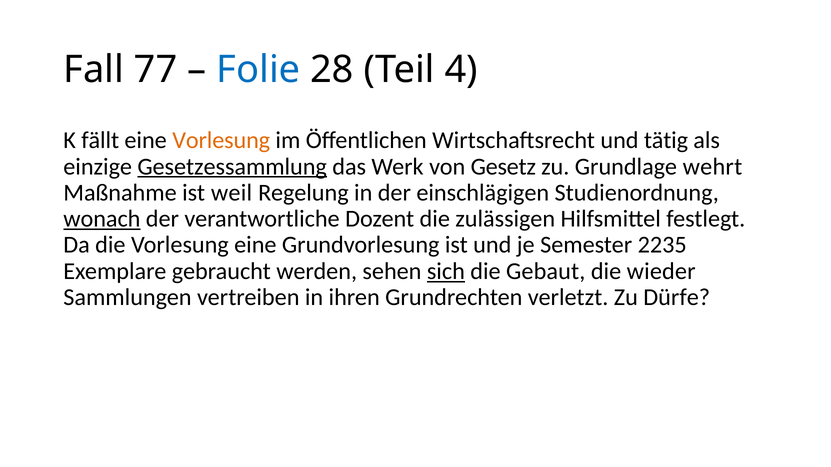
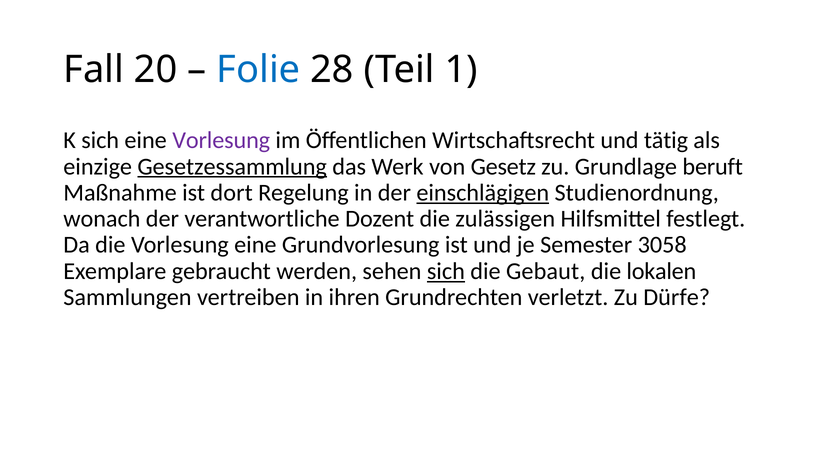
77: 77 -> 20 (156, 70)
4: 4 -> 1 (461, 70)
K fällt: fällt -> sich (100, 140)
Vorlesung colour: orange -> purple (221, 140)
wehrt: wehrt -> beruft (713, 167)
weil: weil -> dort (232, 193)
einschlägigen underline: none -> present (483, 193)
wonach underline: present -> none (102, 219)
2235: 2235 -> 3058 (662, 245)
wieder: wieder -> lokalen (661, 271)
